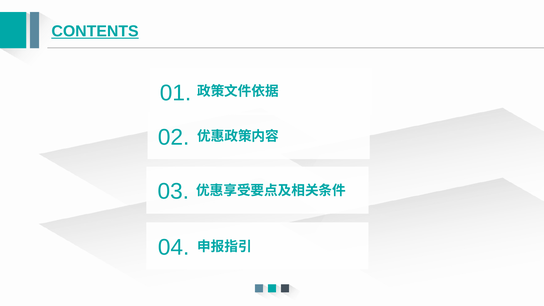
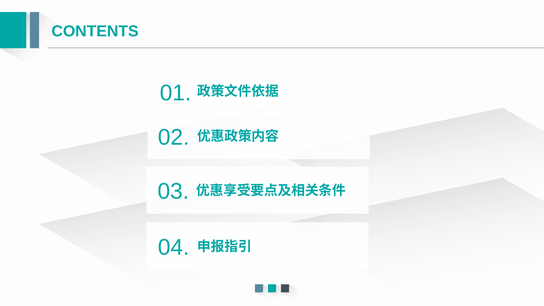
CONTENTS underline: present -> none (95, 31)
